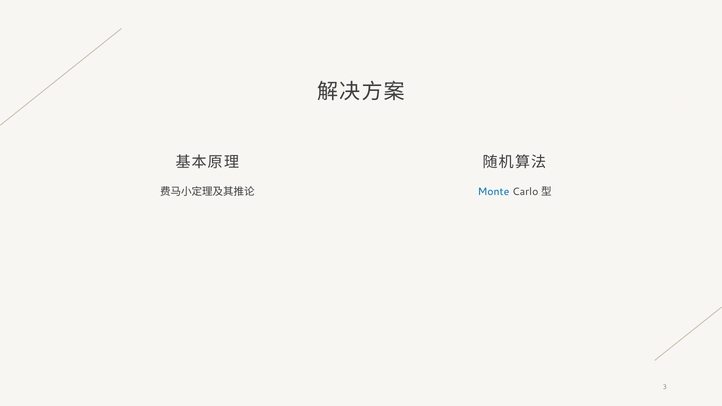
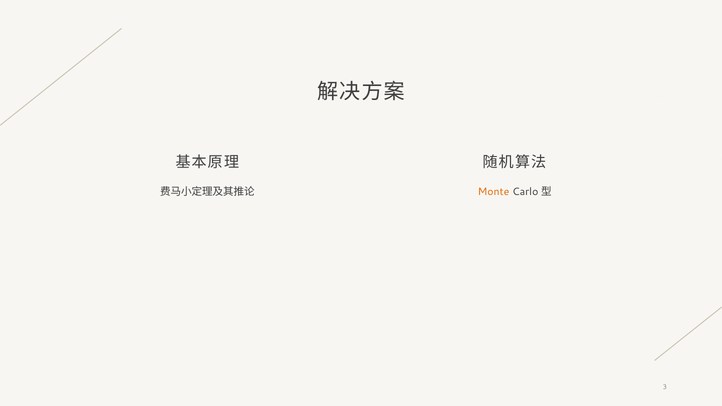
Monte colour: blue -> orange (493, 192)
